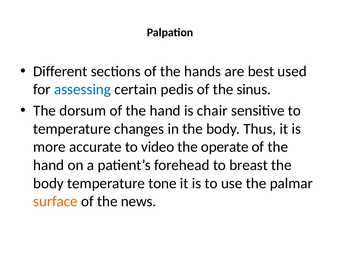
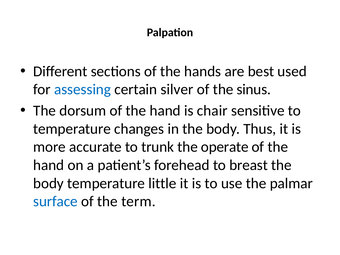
pedis: pedis -> silver (177, 89)
video: video -> trunk (158, 147)
tone: tone -> little (162, 183)
surface colour: orange -> blue (55, 201)
news: news -> term (138, 201)
